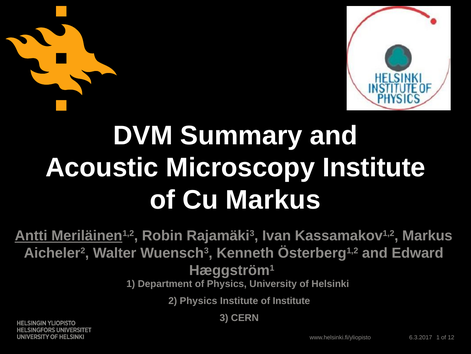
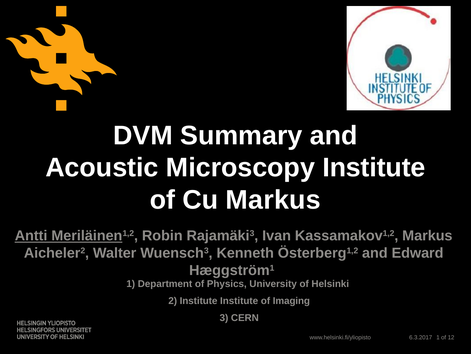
2 Physics: Physics -> Institute (199, 300)
of Institute: Institute -> Imaging (291, 300)
